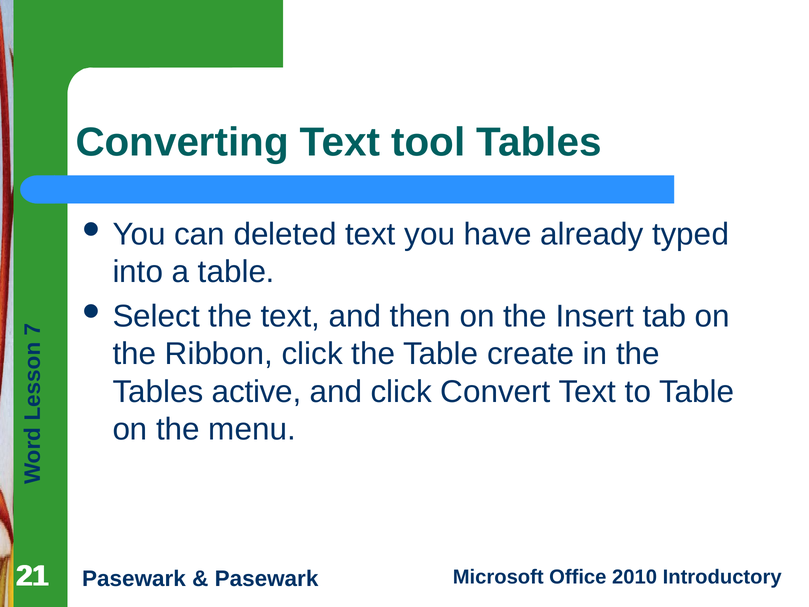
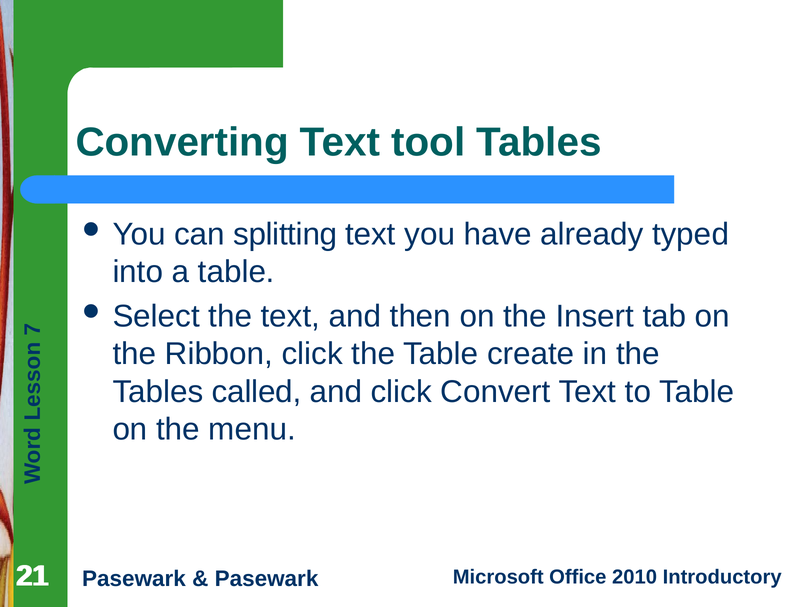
deleted: deleted -> splitting (285, 234)
active: active -> called (257, 392)
